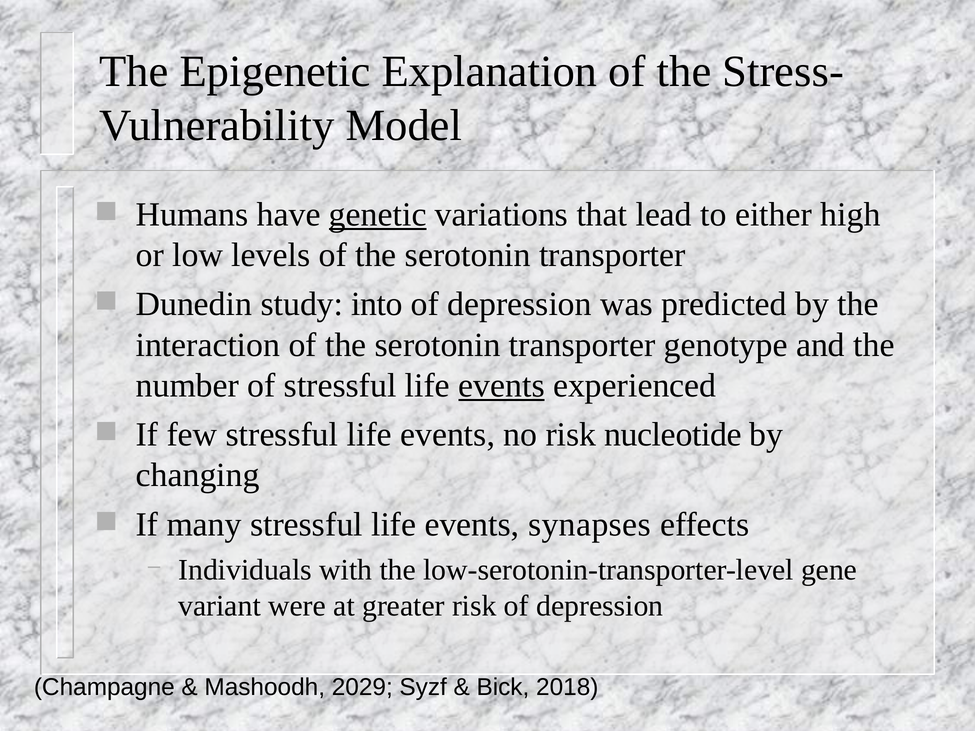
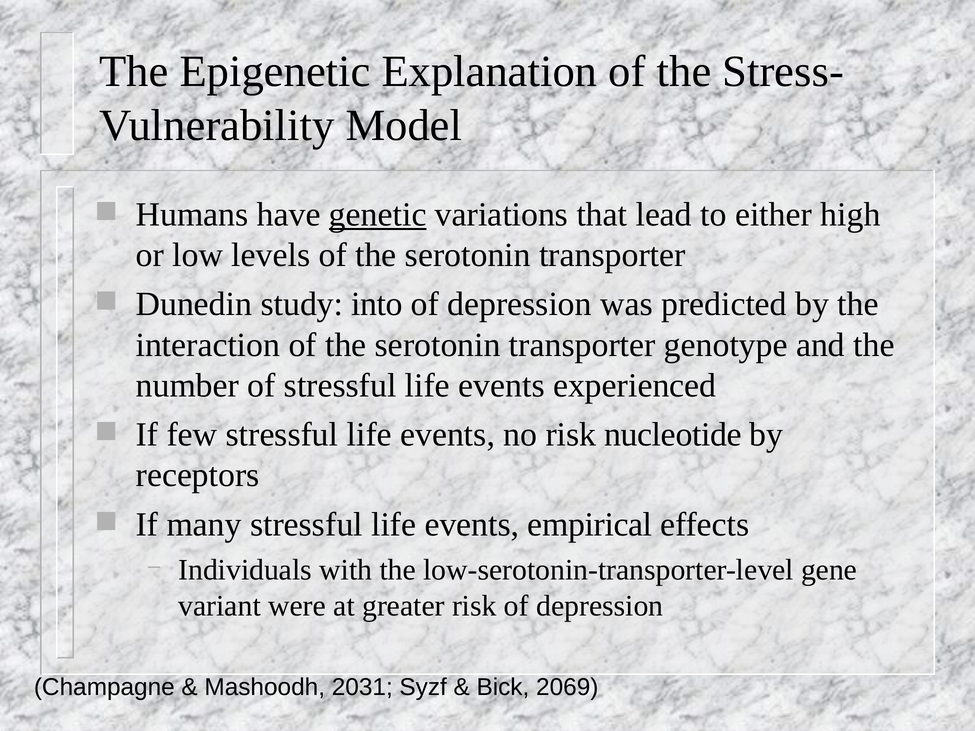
events underline: present -> none (502, 386)
changing: changing -> receptors (198, 475)
synapses: synapses -> empirical (590, 525)
2029: 2029 -> 2031 (362, 687)
2018: 2018 -> 2069 (567, 687)
